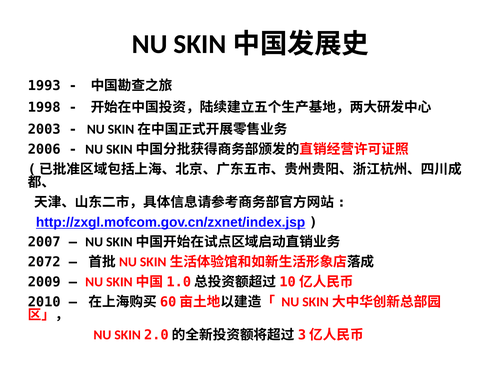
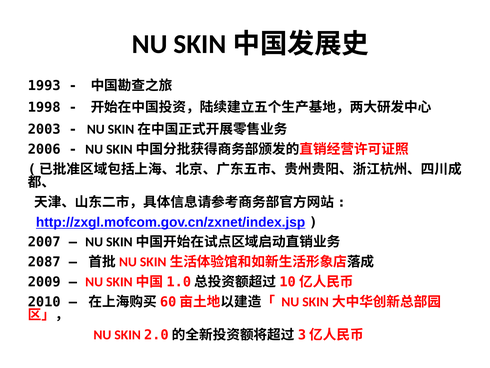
2072: 2072 -> 2087 (44, 262)
